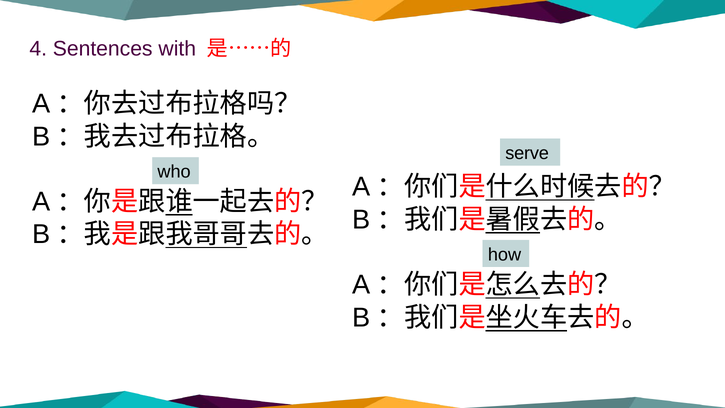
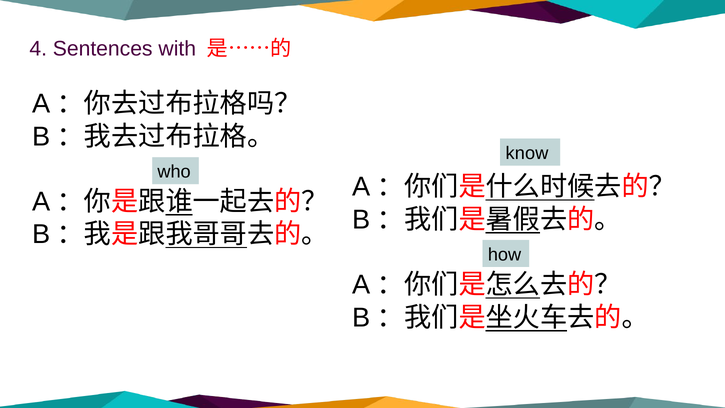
serve: serve -> know (527, 153)
